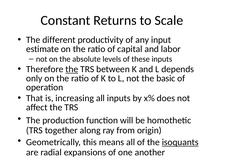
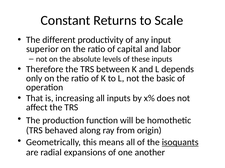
estimate: estimate -> superior (42, 49)
the underline: present -> none (72, 70)
together: together -> behaved (61, 131)
